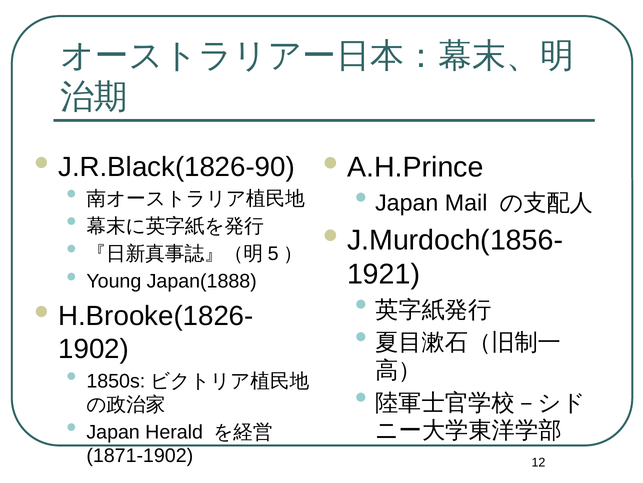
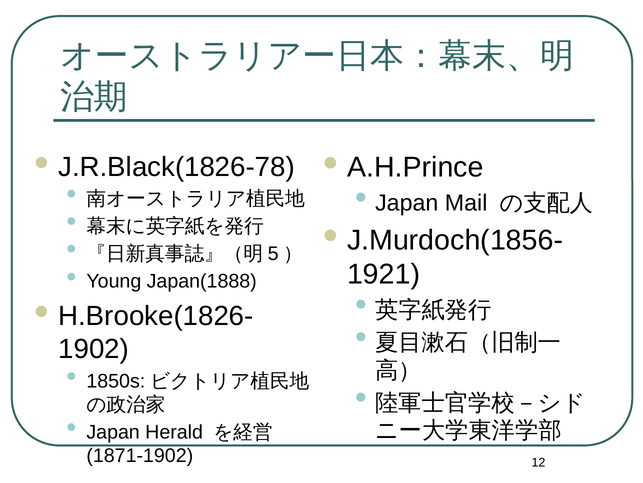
J.R.Black(1826-90: J.R.Black(1826-90 -> J.R.Black(1826-78 (177, 167)
